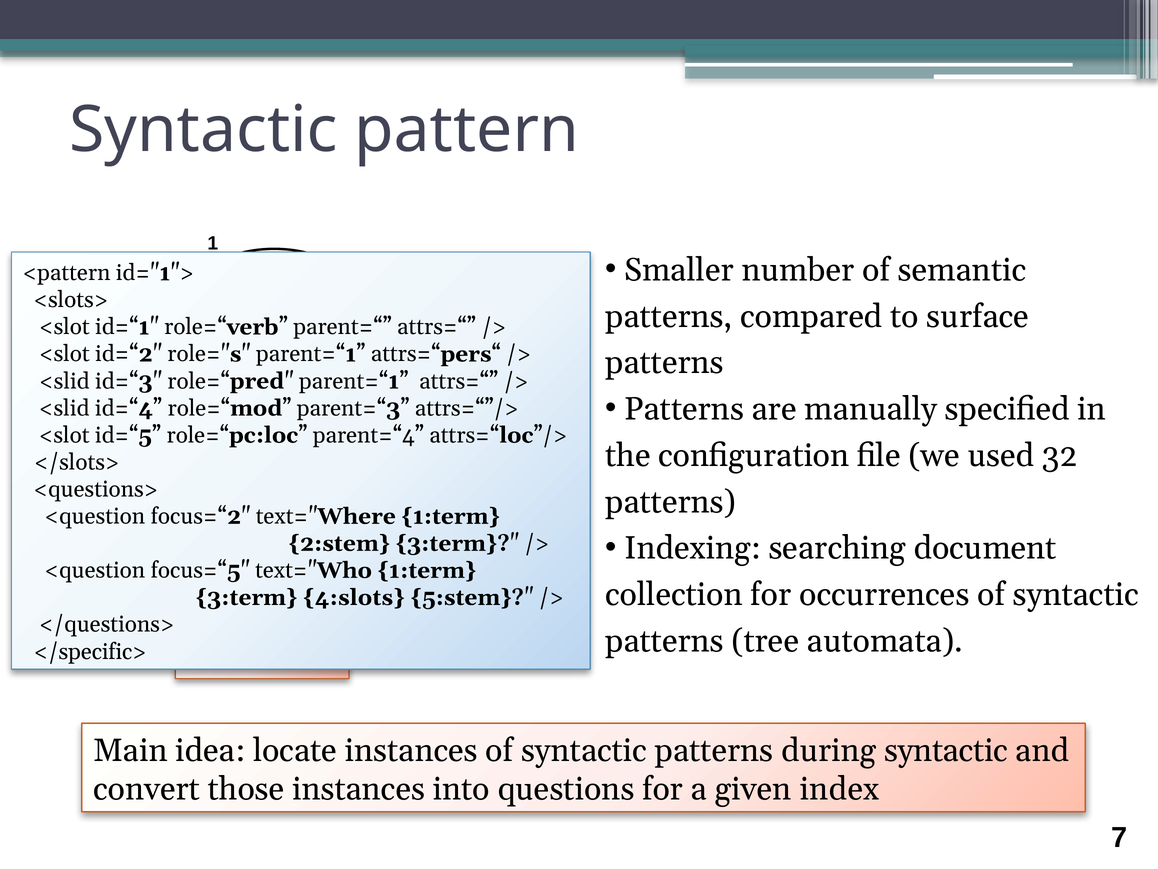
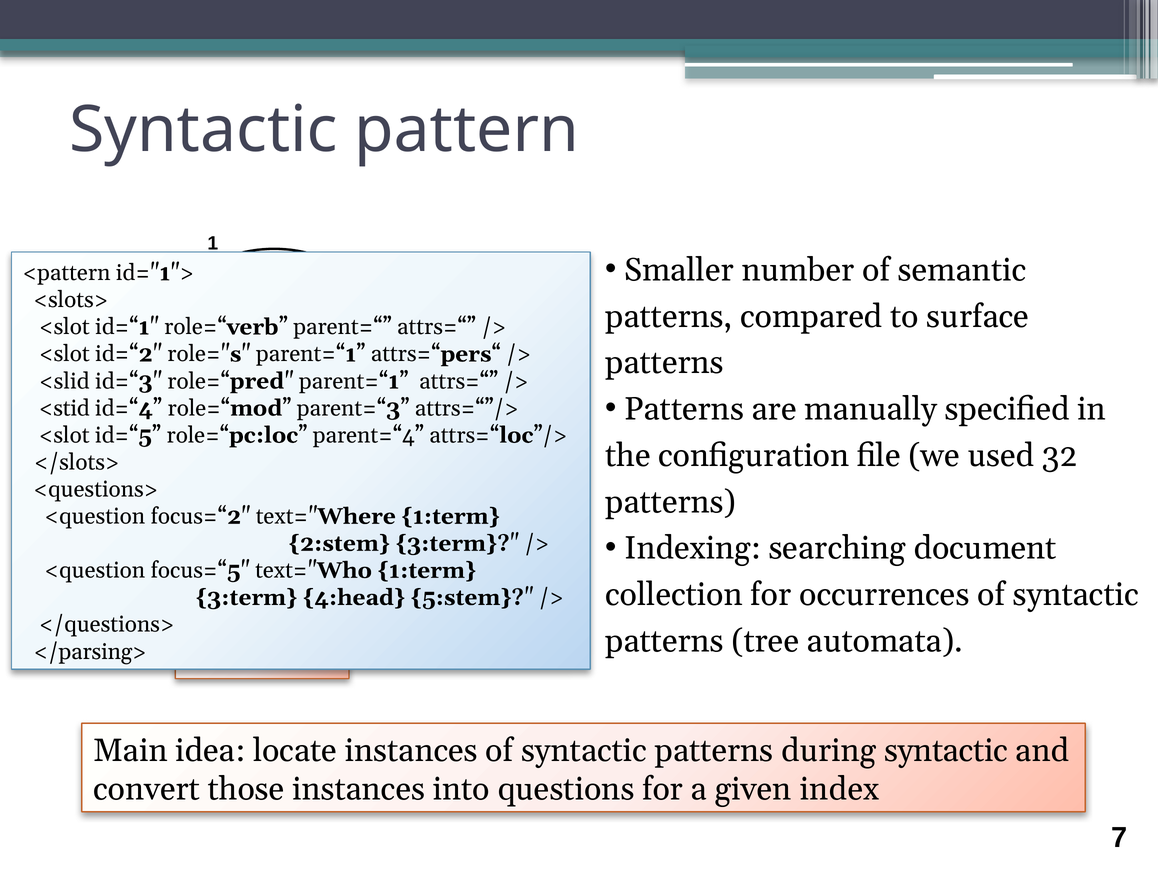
<slid: <slid -> <stid (64, 408)
4:slots: 4:slots -> 4:head (354, 597)
</specific>: </specific> -> </parsing> (90, 651)
